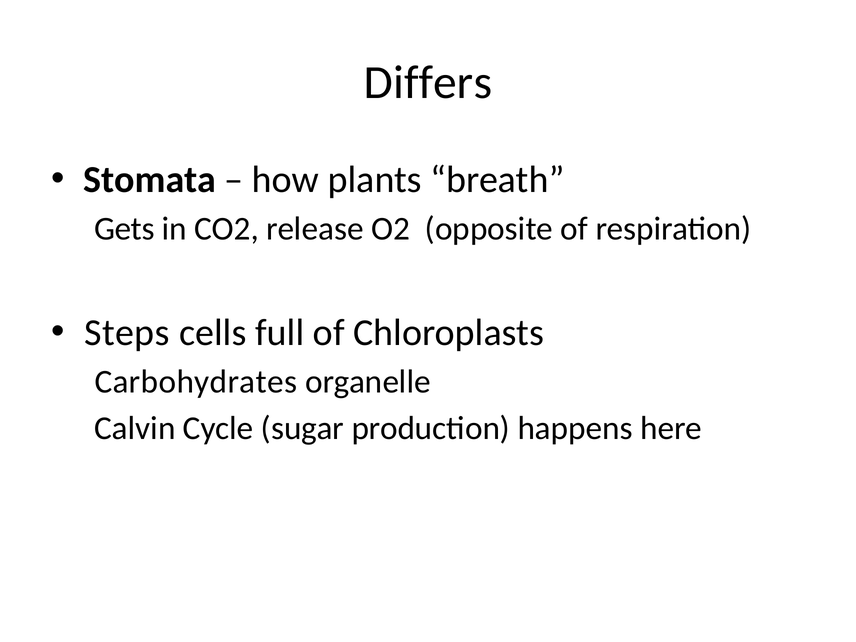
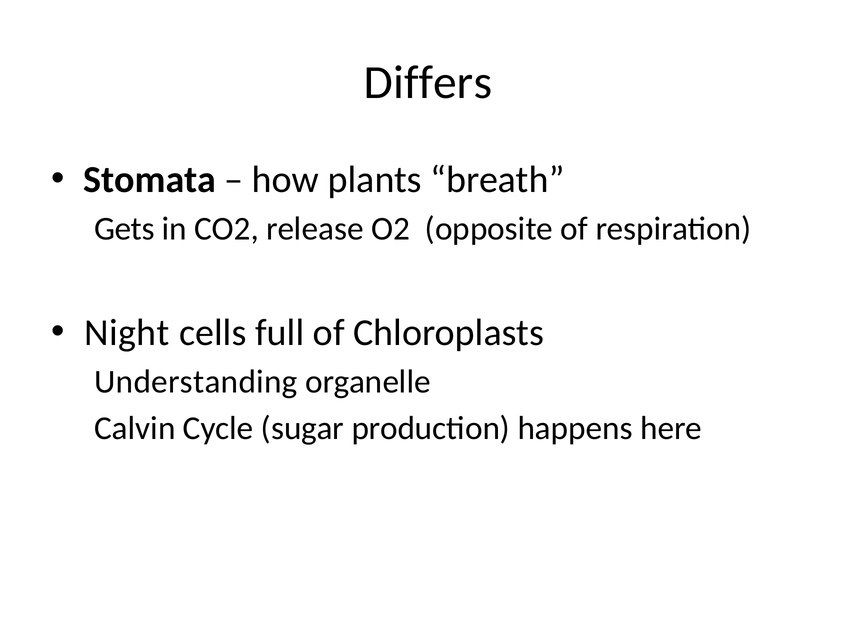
Steps: Steps -> Night (127, 333)
Carbohydrates: Carbohydrates -> Understanding (196, 382)
